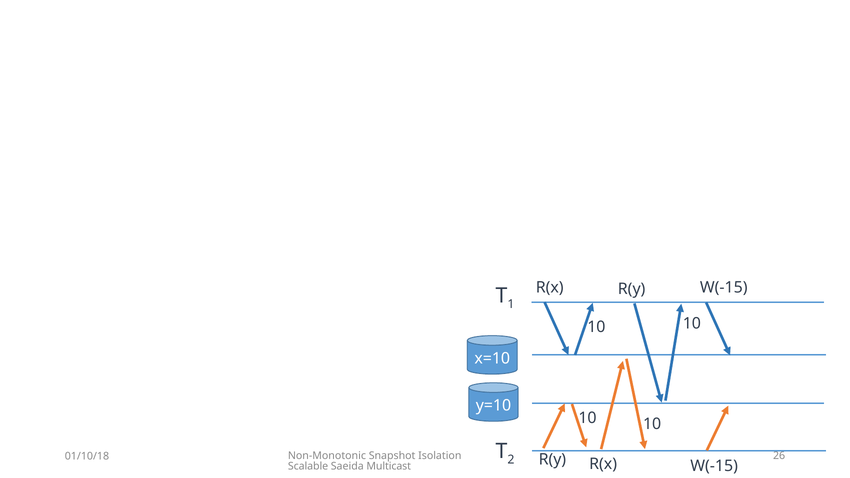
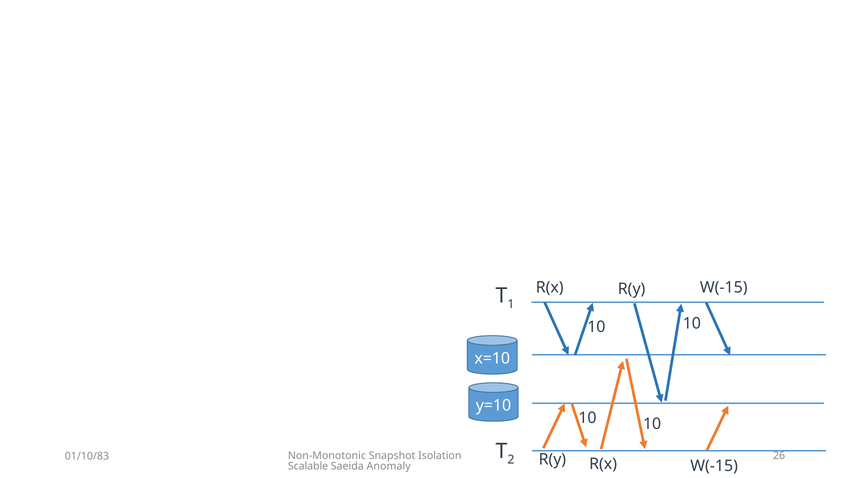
01/10/18: 01/10/18 -> 01/10/83 (87, 457)
Multicast: Multicast -> Anomaly (389, 466)
